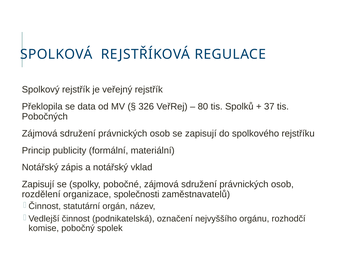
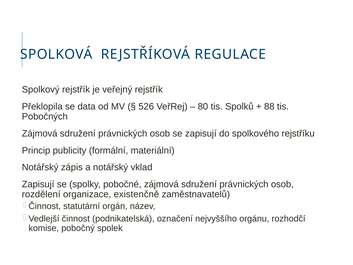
326: 326 -> 526 (146, 106)
37: 37 -> 88 (269, 106)
společnosti: společnosti -> existenčně (136, 194)
